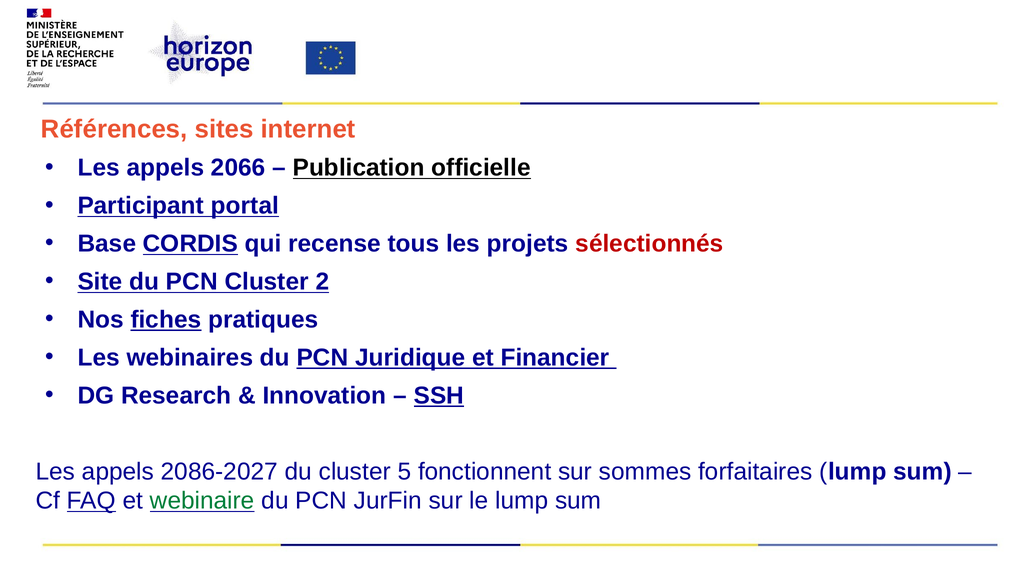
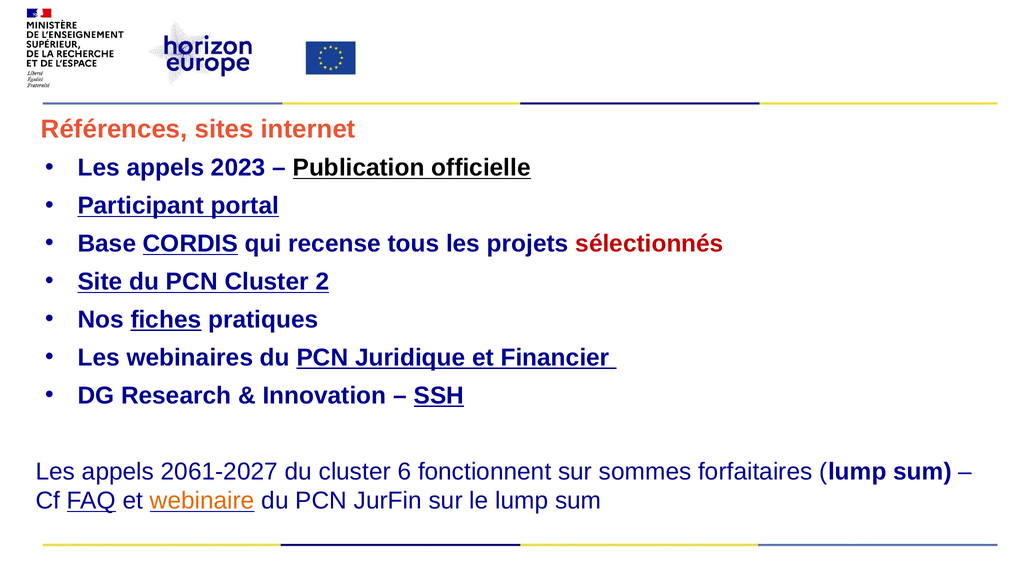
2066: 2066 -> 2023 (238, 168)
2086-2027: 2086-2027 -> 2061-2027 (219, 472)
5: 5 -> 6 (404, 472)
webinaire colour: green -> orange (202, 501)
